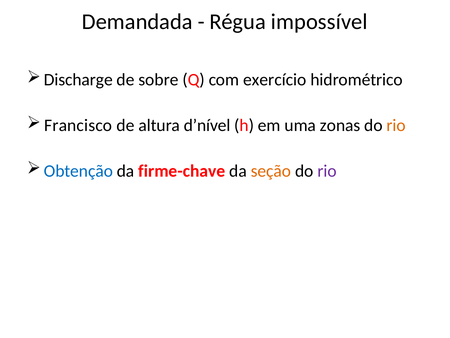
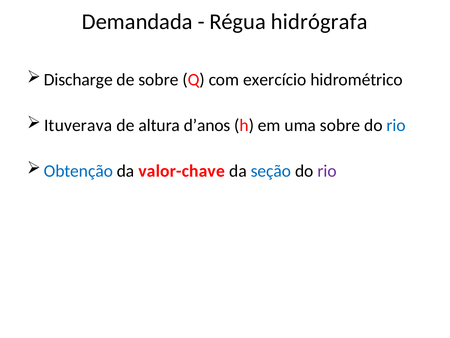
impossível: impossível -> hidrógrafa (319, 22)
Francisco: Francisco -> Ituverava (78, 125)
d’nível: d’nível -> d’anos (207, 125)
uma zonas: zonas -> sobre (340, 125)
rio colour: orange -> blue (396, 125)
firme-chave: firme-chave -> valor-chave (182, 171)
seção colour: orange -> blue (271, 171)
